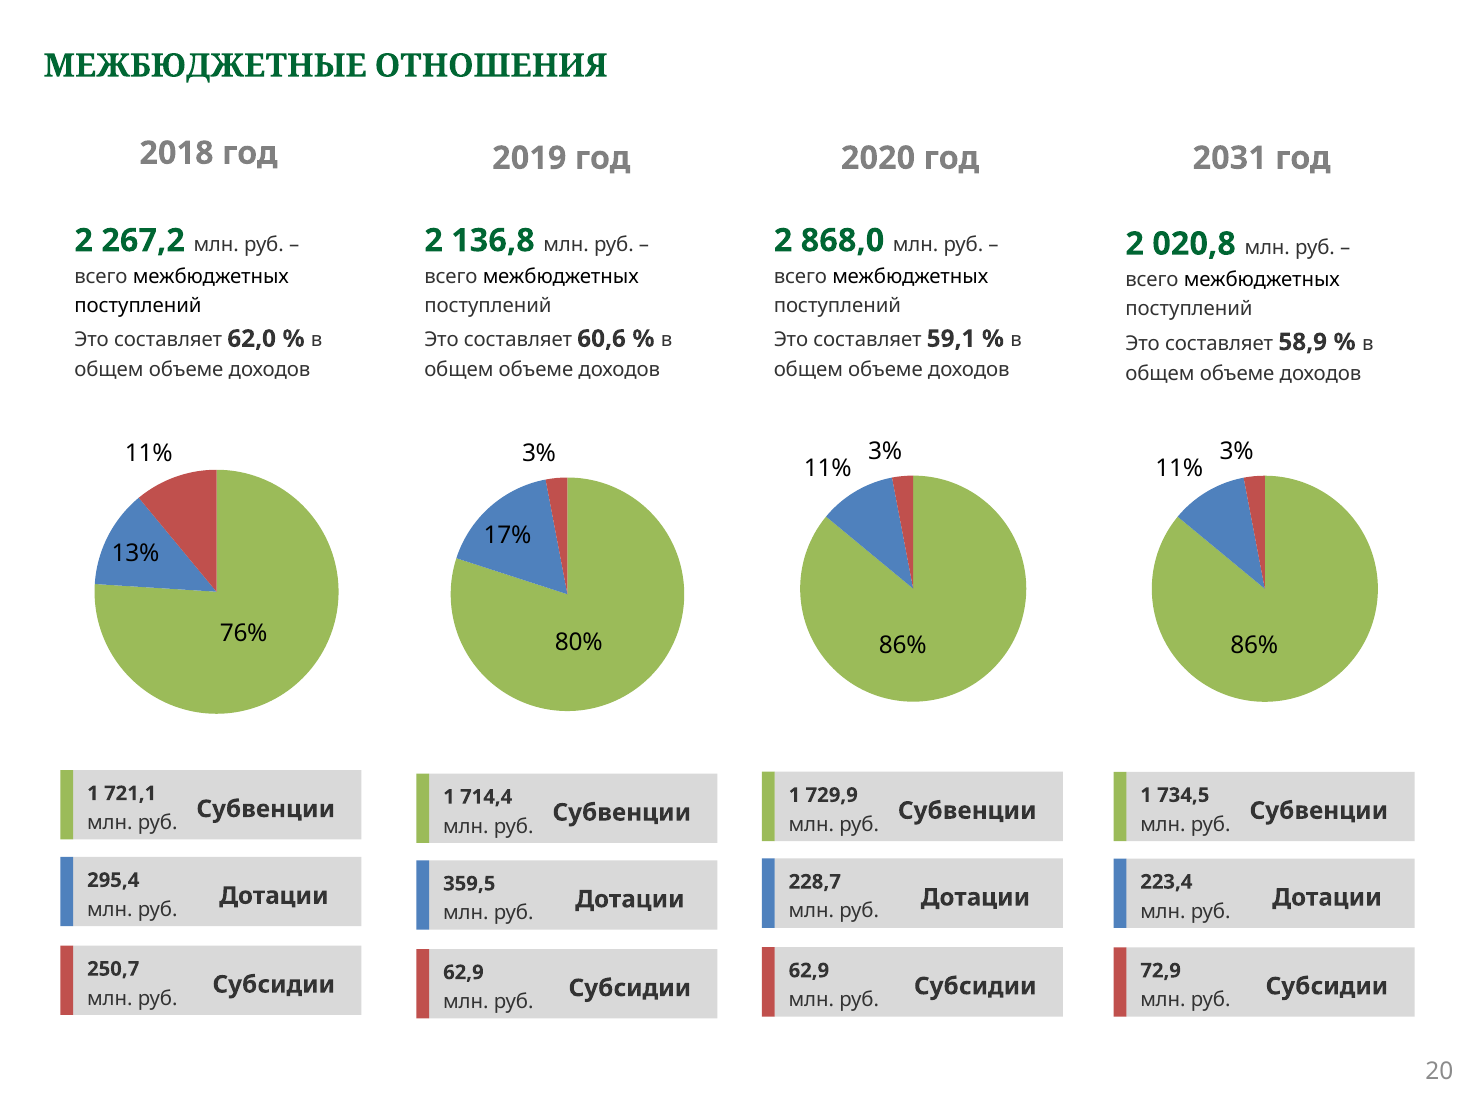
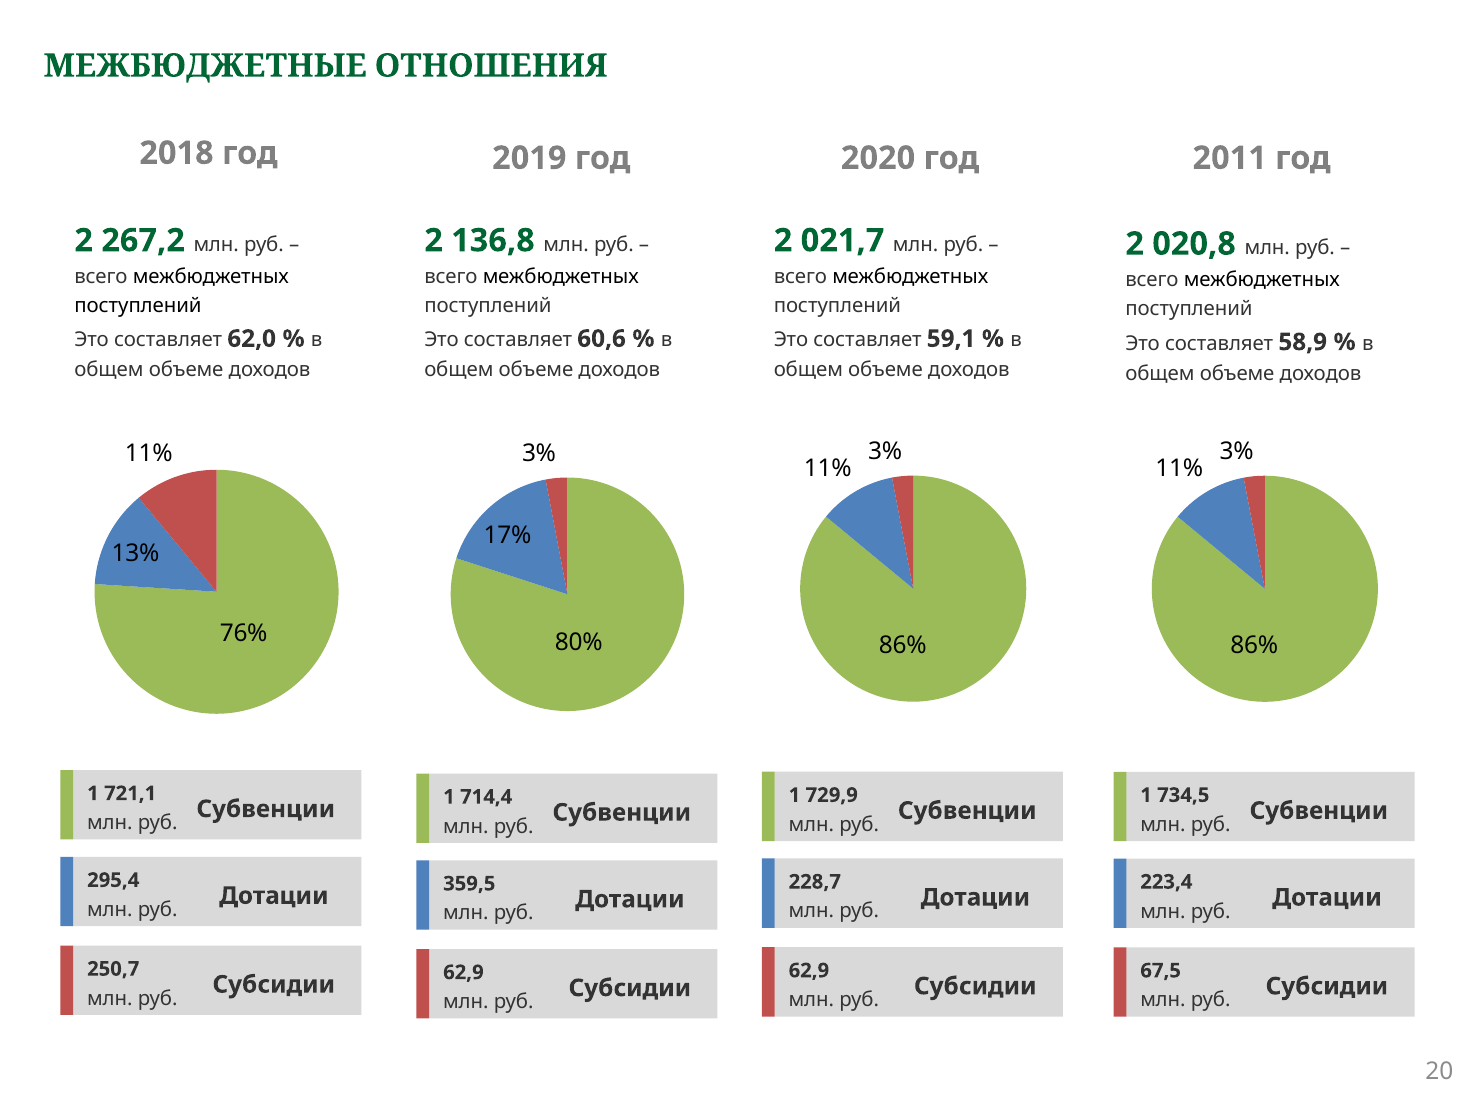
2031: 2031 -> 2011 (1230, 158)
868,0: 868,0 -> 021,7 (842, 241)
72,9: 72,9 -> 67,5 (1161, 971)
